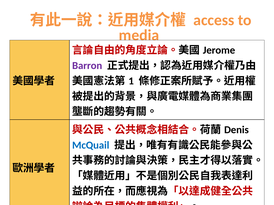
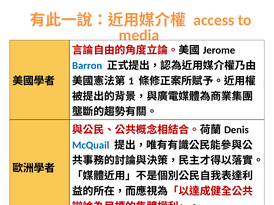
Barron colour: purple -> blue (87, 66)
